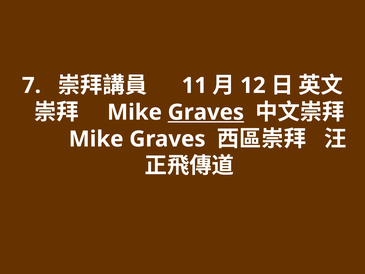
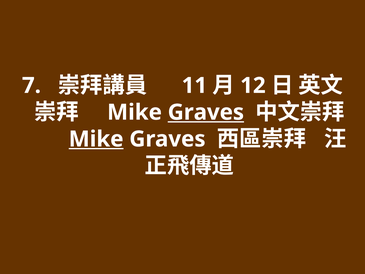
Mike underline: none -> present (96, 139)
